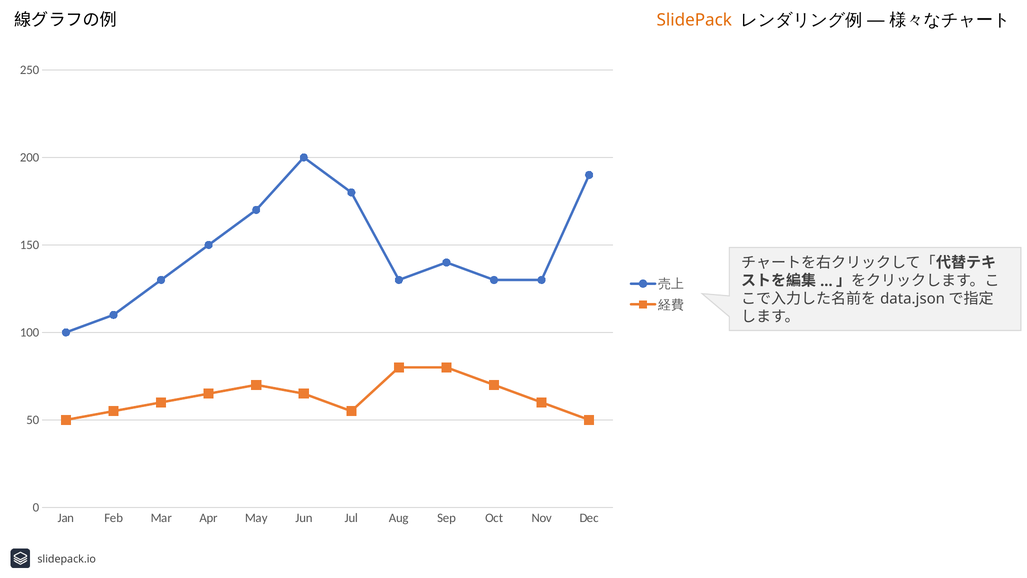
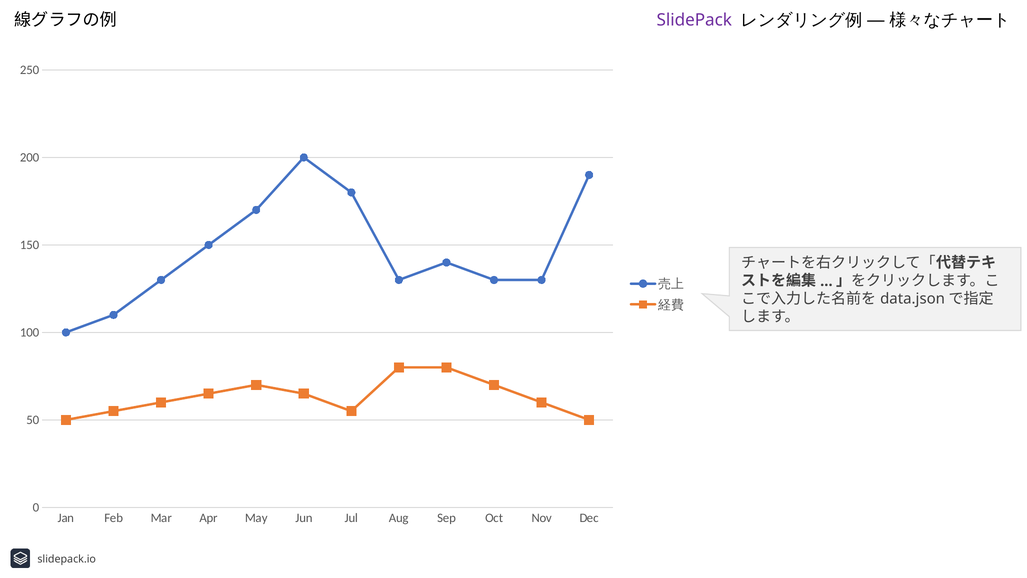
SlidePack colour: orange -> purple (694, 20)
